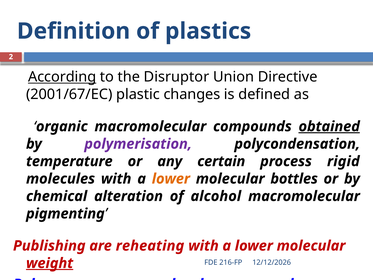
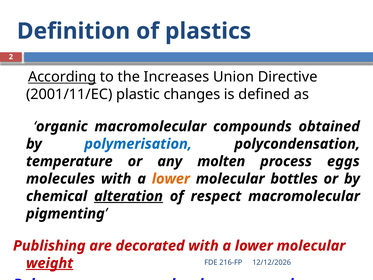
Disruptor: Disruptor -> Increases (177, 77)
2001/67/EC: 2001/67/EC -> 2001/11/EC (69, 94)
obtained underline: present -> none (329, 126)
polymerisation colour: purple -> blue (138, 144)
certain: certain -> molten (221, 161)
rigid: rigid -> eggs (343, 161)
alteration underline: none -> present (129, 196)
alcohol: alcohol -> respect (216, 196)
reheating: reheating -> decorated (150, 246)
